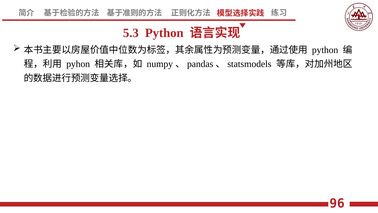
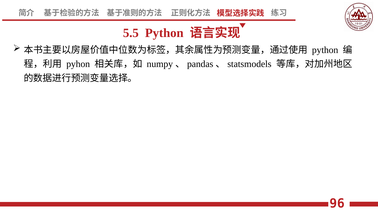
5.3: 5.3 -> 5.5 (131, 33)
